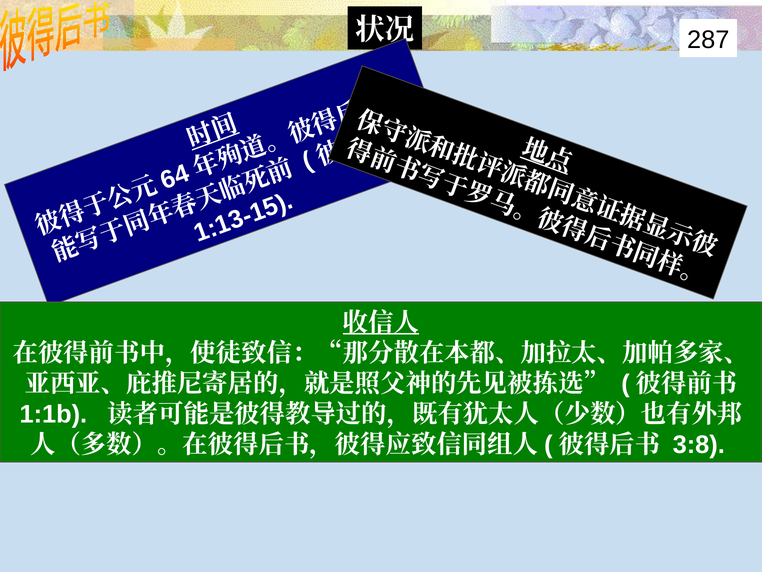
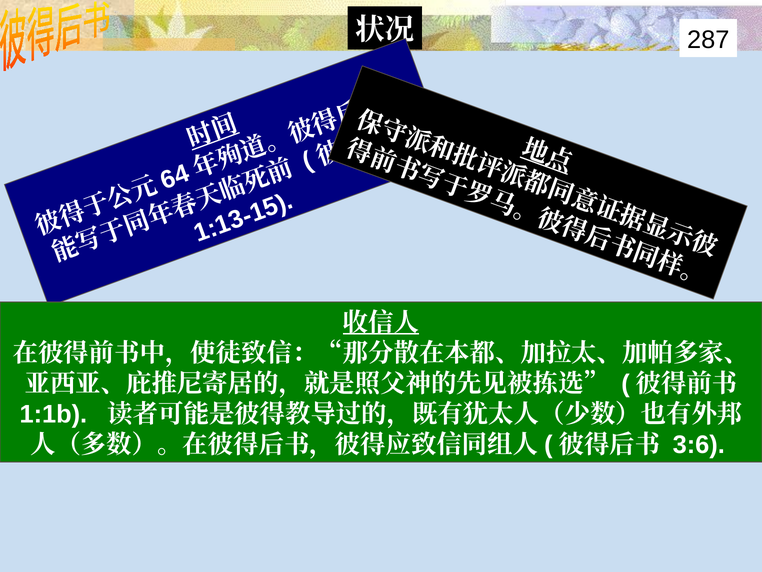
3:8: 3:8 -> 3:6 (699, 444)
